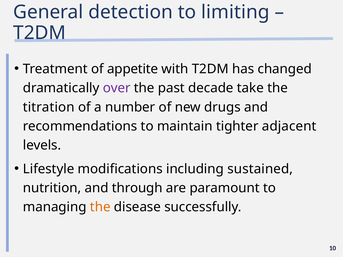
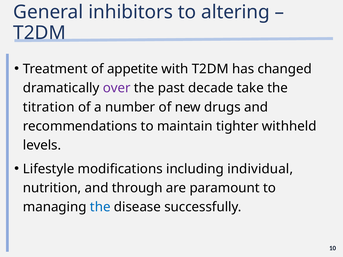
detection: detection -> inhibitors (131, 12)
limiting: limiting -> altering (236, 12)
adjacent: adjacent -> withheld (289, 126)
sustained: sustained -> individual (260, 169)
the colour: orange -> blue (100, 207)
